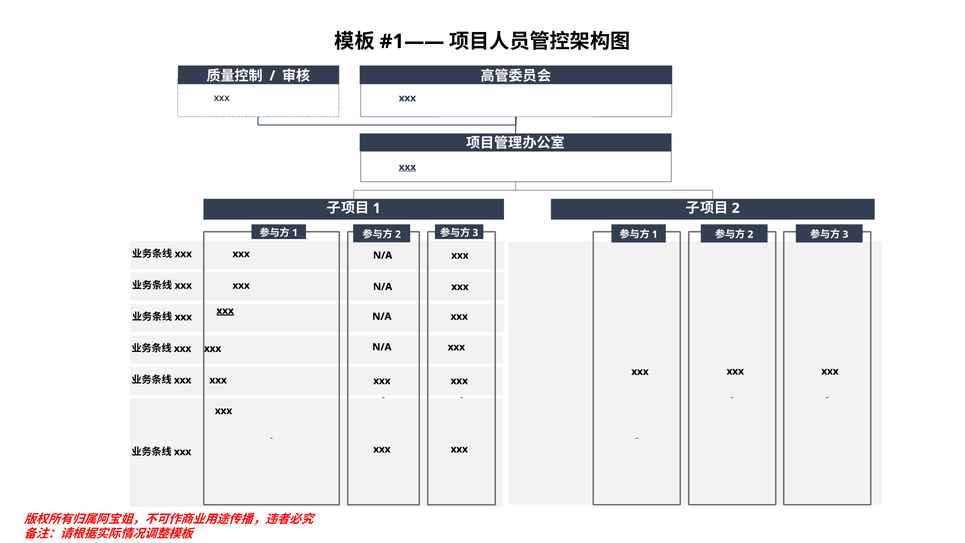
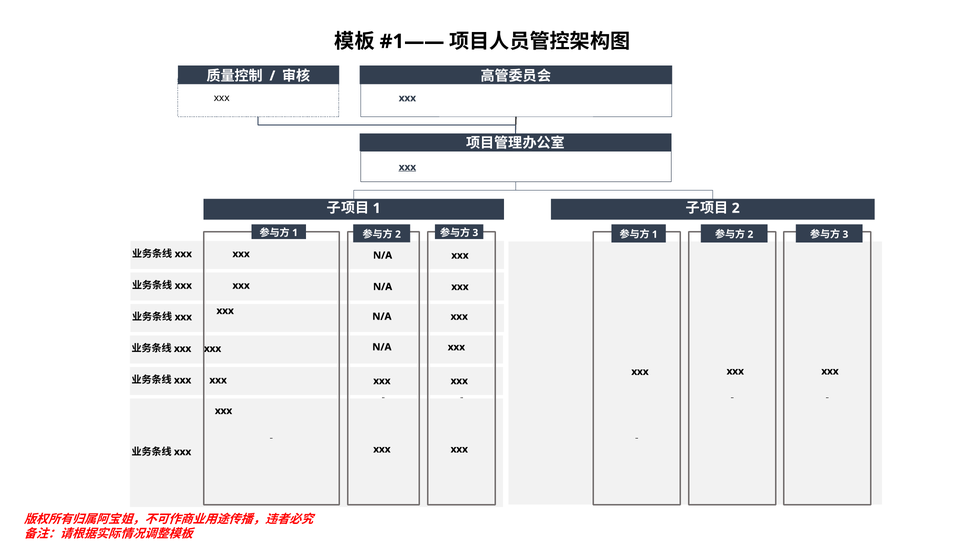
xxx underline: present -> none (225, 311)
